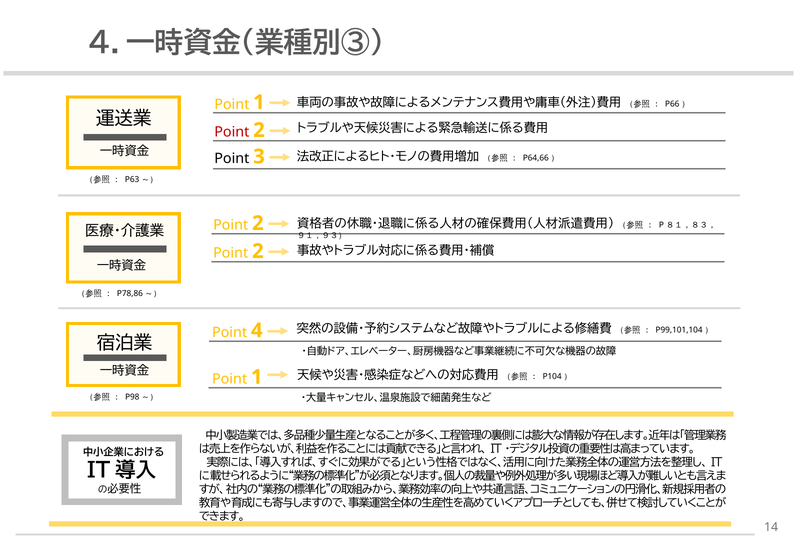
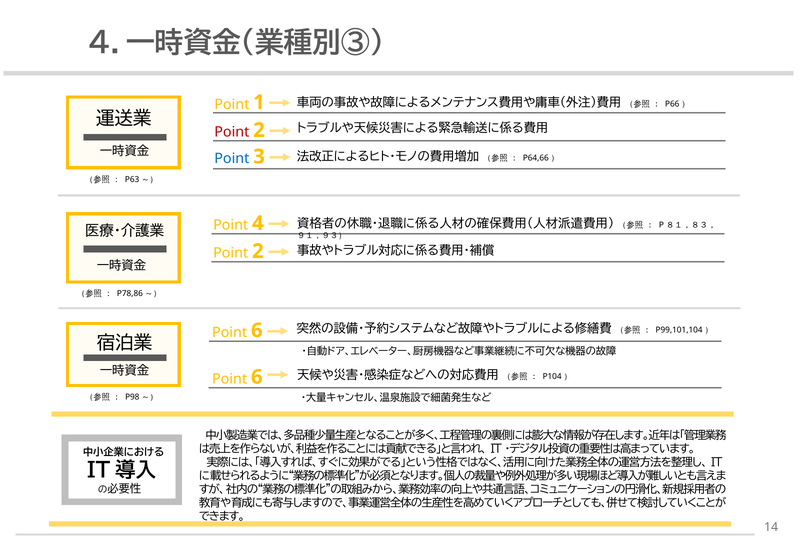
Point colour: black -> blue (232, 159)
2: 2 -> 4 (258, 223)
4: 4 -> 6 (257, 331)
1: 1 -> 6 (257, 377)
